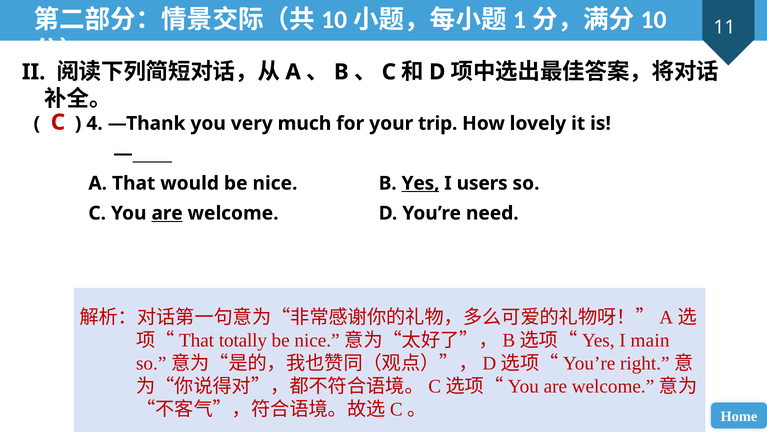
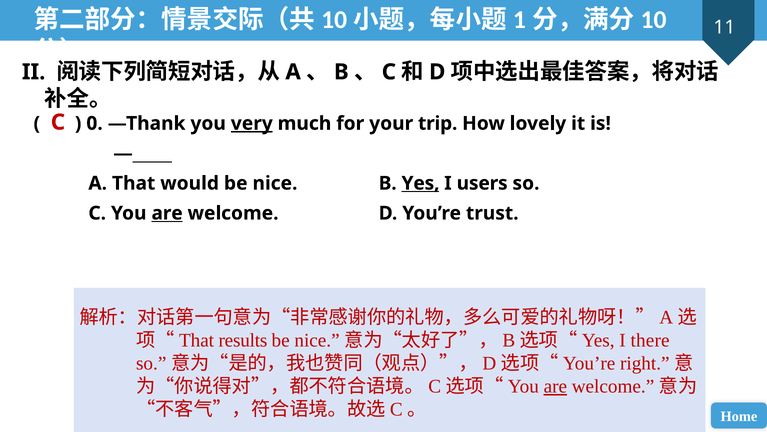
4: 4 -> 0 (95, 123)
very underline: none -> present (252, 123)
need: need -> trust (492, 213)
totally: totally -> results (243, 340)
main: main -> there (650, 340)
are underline: none -> present (555, 386)
